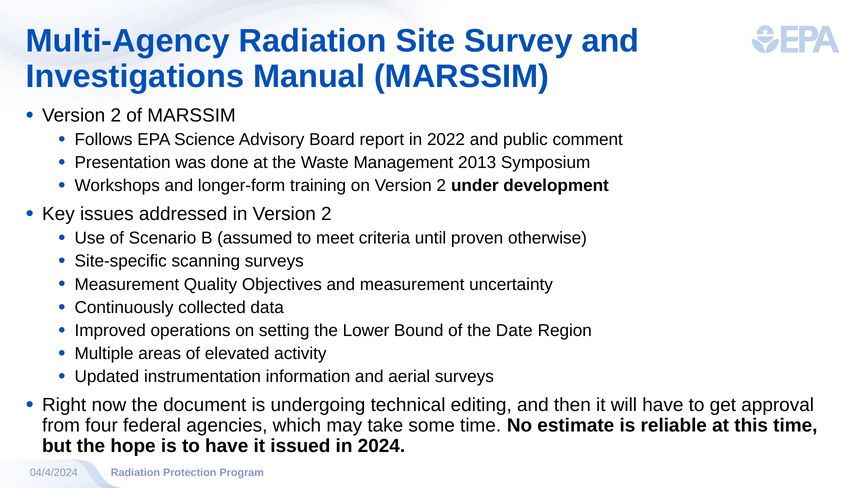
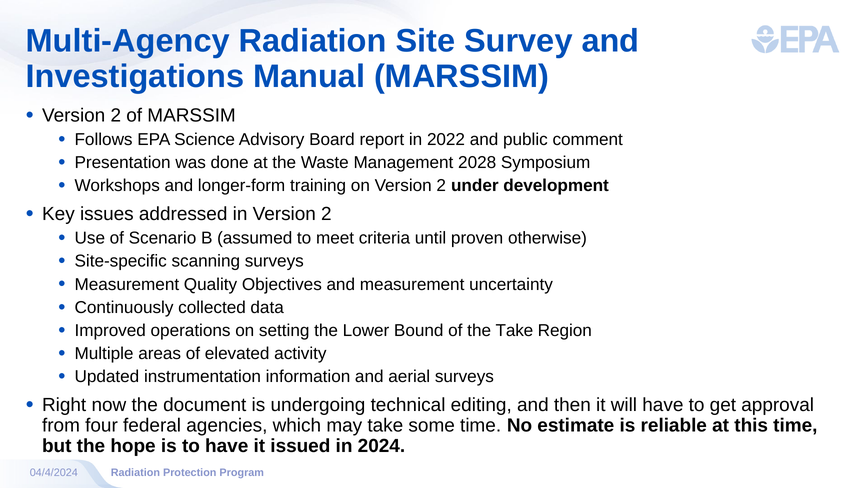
2013: 2013 -> 2028 (477, 162)
the Date: Date -> Take (514, 330)
